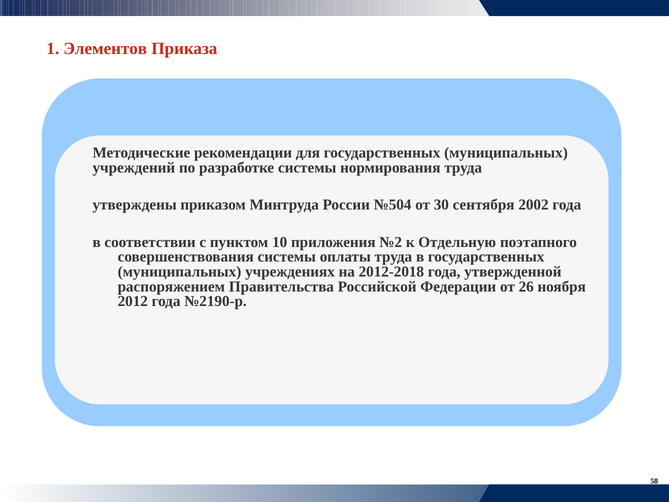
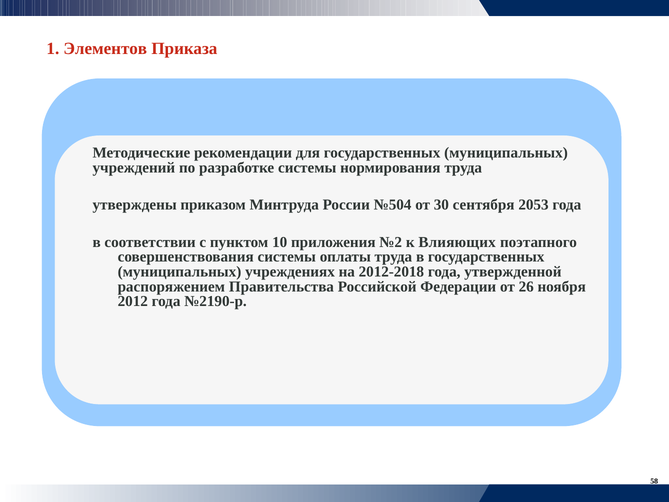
2002: 2002 -> 2053 (533, 205)
Отдельную: Отдельную -> Влияющих (457, 242)
